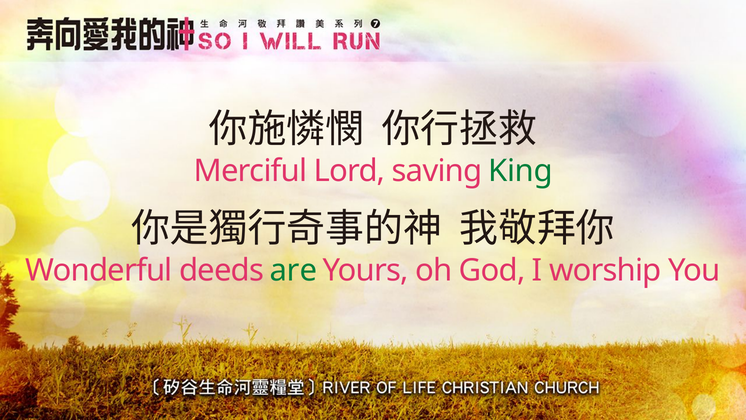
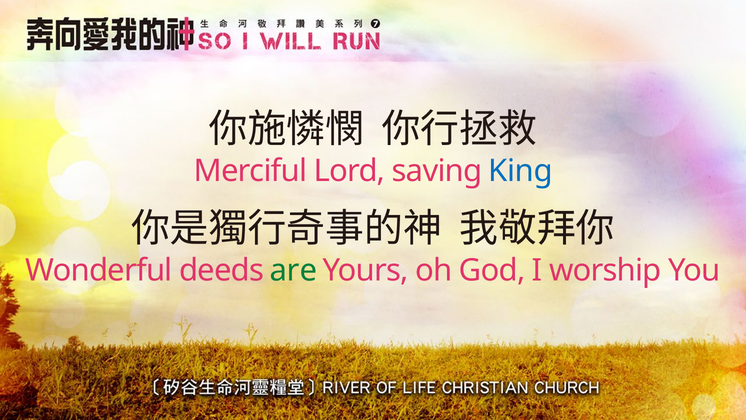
King colour: green -> blue (521, 171)
